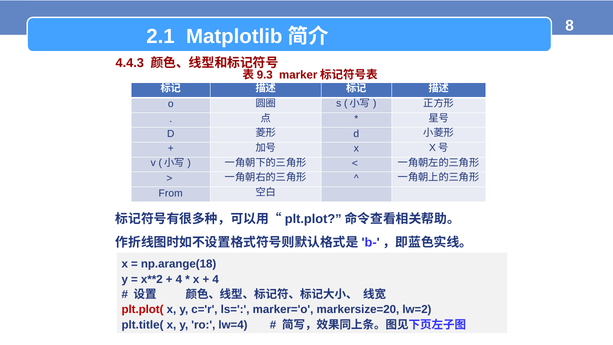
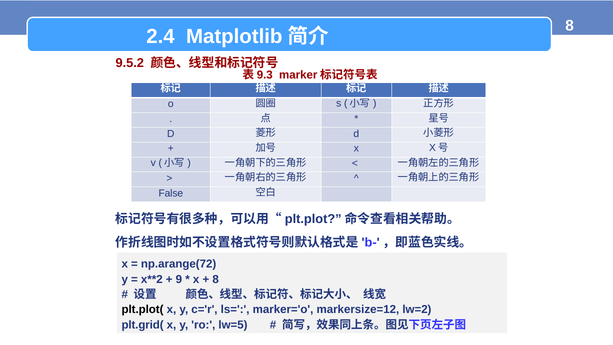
2.1: 2.1 -> 2.4 (160, 36)
4.4.3: 4.4.3 -> 9.5.2 (130, 63)
From: From -> False (171, 193)
np.arange(18: np.arange(18 -> np.arange(72 (179, 264)
4: 4 -> 9 (179, 279)
4: 4 -> 8 (216, 279)
plt.plot( colour: red -> black (143, 309)
markersize=20: markersize=20 -> markersize=12 (358, 309)
plt.title(: plt.title( -> plt.grid( (143, 325)
lw=4: lw=4 -> lw=5 (233, 325)
